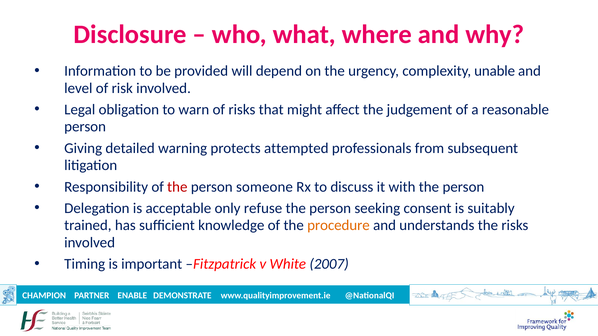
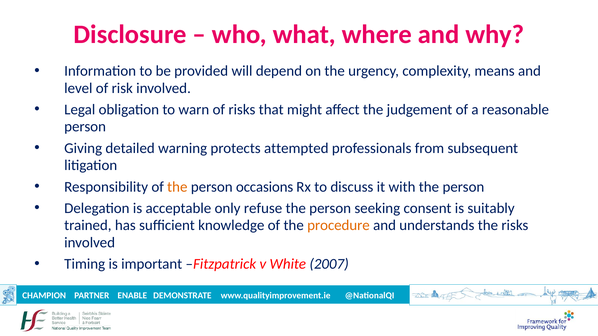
unable: unable -> means (495, 71)
the colour: red -> orange (177, 187)
someone: someone -> occasions (265, 187)
